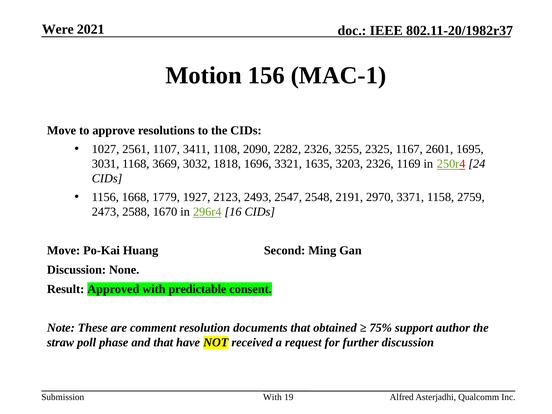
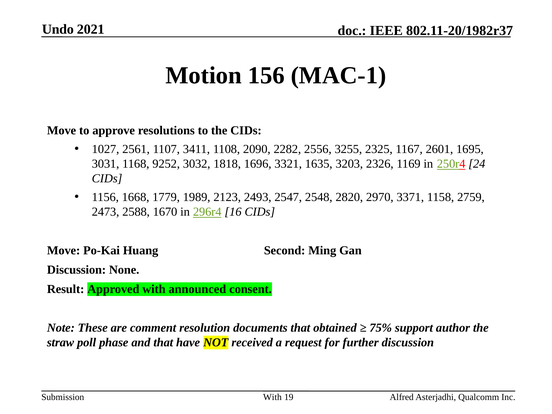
Were: Were -> Undo (58, 29)
2282 2326: 2326 -> 2556 (318, 149)
3669: 3669 -> 9252 (166, 164)
1927: 1927 -> 1989 (197, 197)
2191: 2191 -> 2820 (349, 197)
predictable: predictable -> announced (197, 289)
